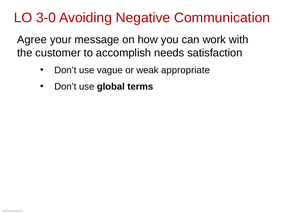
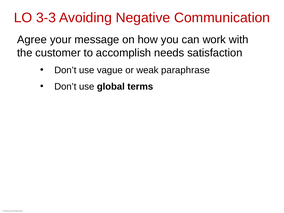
3-0: 3-0 -> 3-3 (46, 18)
appropriate: appropriate -> paraphrase (185, 70)
